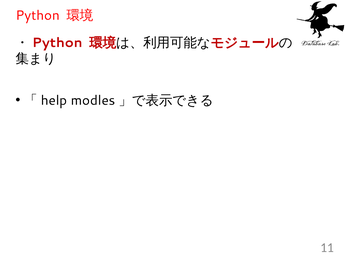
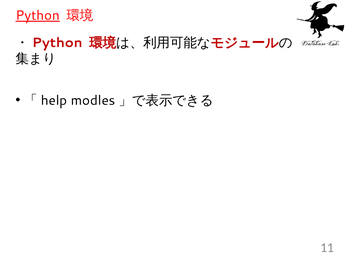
Python underline: none -> present (38, 15)
